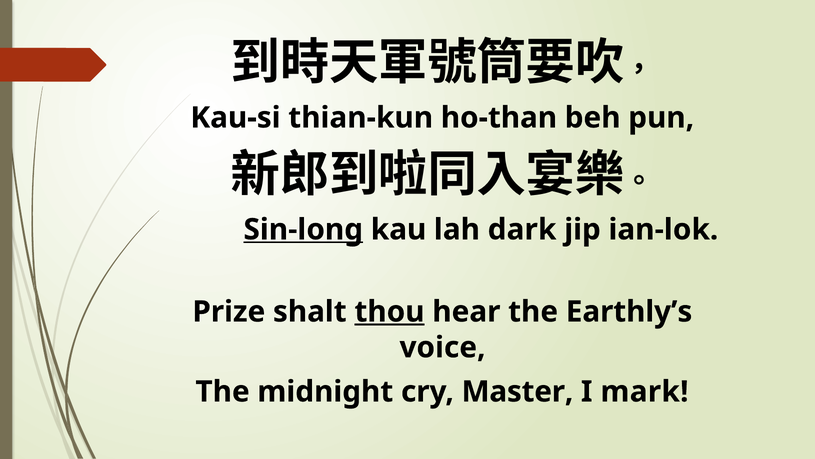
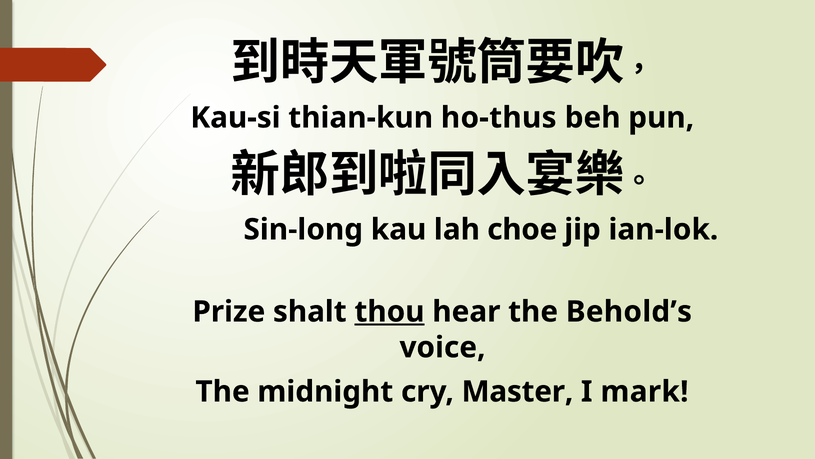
ho-than: ho-than -> ho-thus (499, 118)
Sin-long underline: present -> none (303, 229)
dark: dark -> choe (522, 229)
Earthly’s: Earthly’s -> Behold’s (629, 311)
